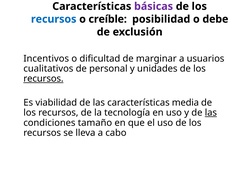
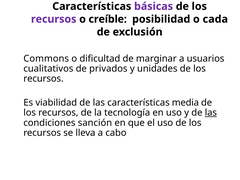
recursos colour: blue -> purple (54, 19)
debe: debe -> cada (215, 19)
Incentivos: Incentivos -> Commons (46, 59)
personal: personal -> privados (108, 69)
recursos underline: present -> none (43, 79)
tamaño: tamaño -> sanción (95, 123)
